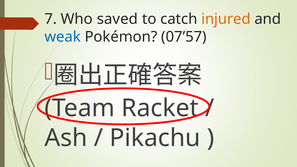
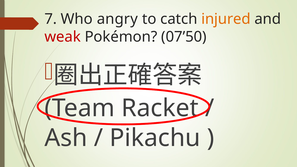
saved: saved -> angry (117, 19)
weak colour: blue -> red (63, 37)
07’57: 07’57 -> 07’50 (184, 37)
